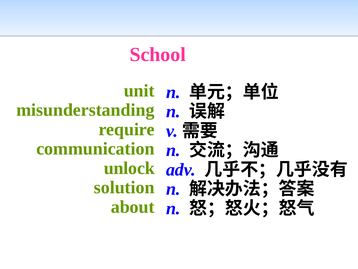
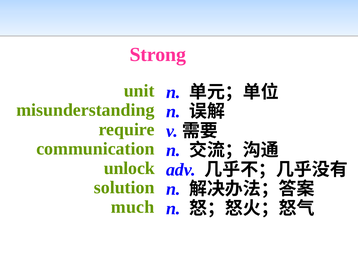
School: School -> Strong (158, 54)
about: about -> much (133, 206)
